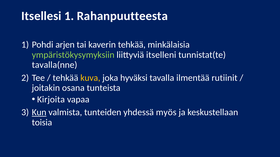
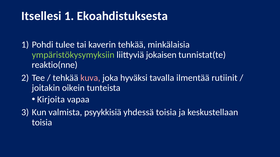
Rahanpuutteesta: Rahanpuutteesta -> Ekoahdistuksesta (122, 16)
arjen: arjen -> tulee (65, 45)
itselleni: itselleni -> jokaisen (161, 55)
tavalla(nne: tavalla(nne -> reaktio(nne (55, 65)
kuva colour: yellow -> pink (90, 78)
osana: osana -> oikein (73, 88)
Kun underline: present -> none (39, 113)
tunteiden: tunteiden -> psyykkisiä (103, 113)
yhdessä myös: myös -> toisia (166, 113)
